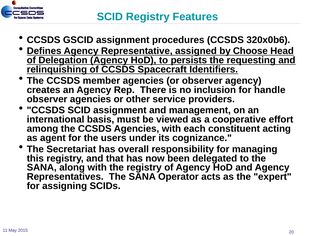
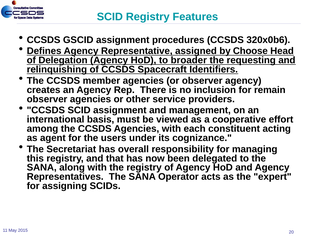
persists: persists -> broader (189, 60)
handle: handle -> remain (270, 90)
